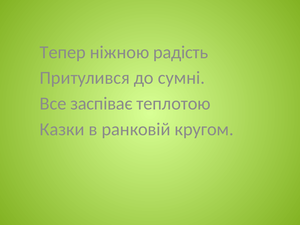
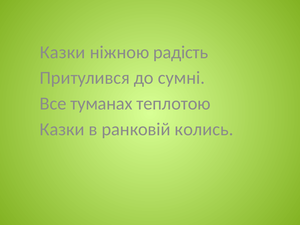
Тепер: Тепер -> Казки (63, 52)
заспіває: заспіває -> туманах (101, 104)
кругом: кругом -> колись (204, 129)
